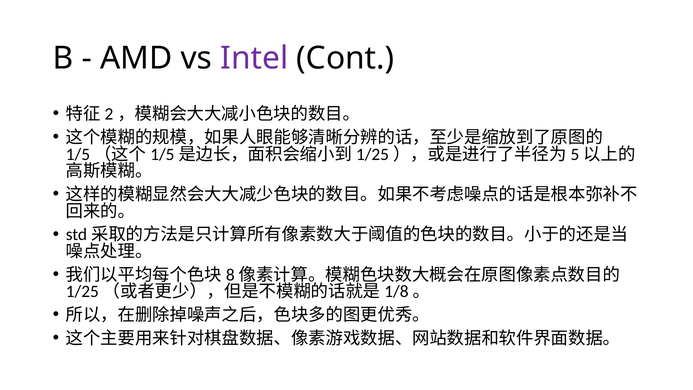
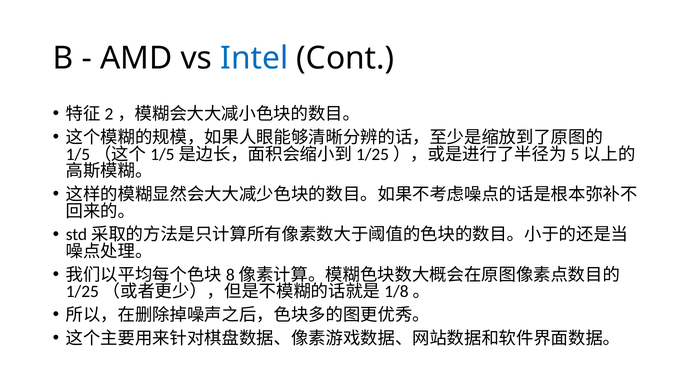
Intel colour: purple -> blue (254, 58)
